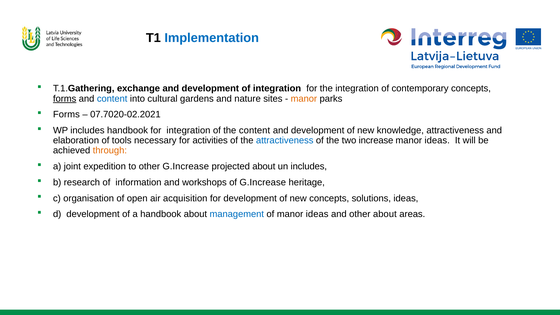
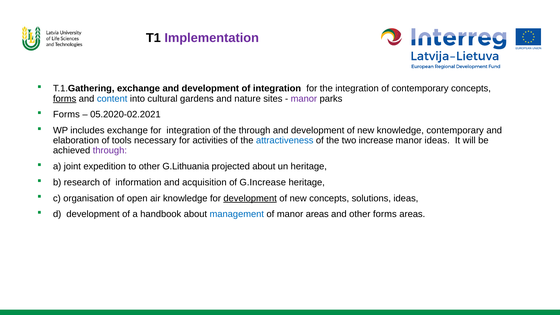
Implementation colour: blue -> purple (212, 38)
manor colour: orange -> purple (304, 99)
07.7020-02.2021: 07.7020-02.2021 -> 05.2020-02.2021 (125, 115)
includes handbook: handbook -> exchange (127, 130)
the content: content -> through (255, 130)
knowledge attractiveness: attractiveness -> contemporary (455, 130)
through colour: orange -> purple (110, 151)
other G.Increase: G.Increase -> G.Lithuania (186, 166)
un includes: includes -> heritage (309, 166)
workshops: workshops -> acquisition (204, 182)
air acquisition: acquisition -> knowledge (185, 198)
development underline: none -> present (250, 198)
of manor ideas: ideas -> areas (317, 214)
other about: about -> forms (385, 214)
